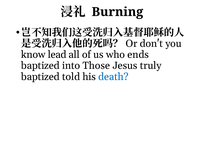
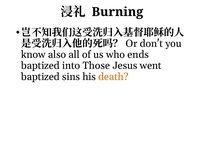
lead: lead -> also (57, 55)
truly: truly -> went (151, 66)
told: told -> sins (71, 77)
death colour: blue -> orange (113, 77)
